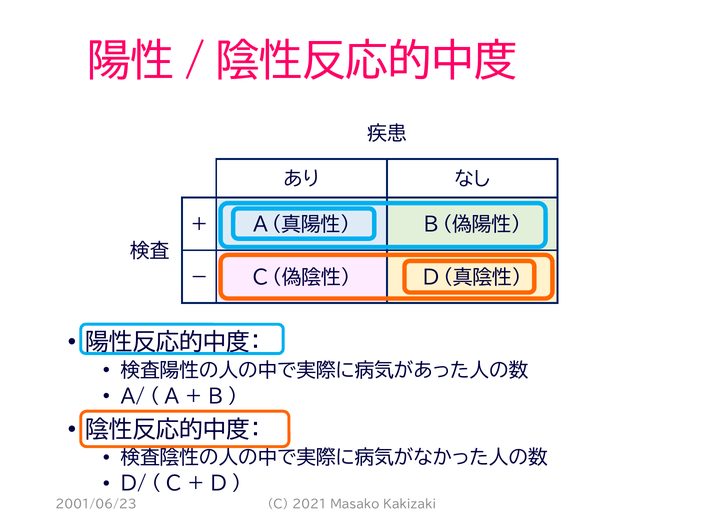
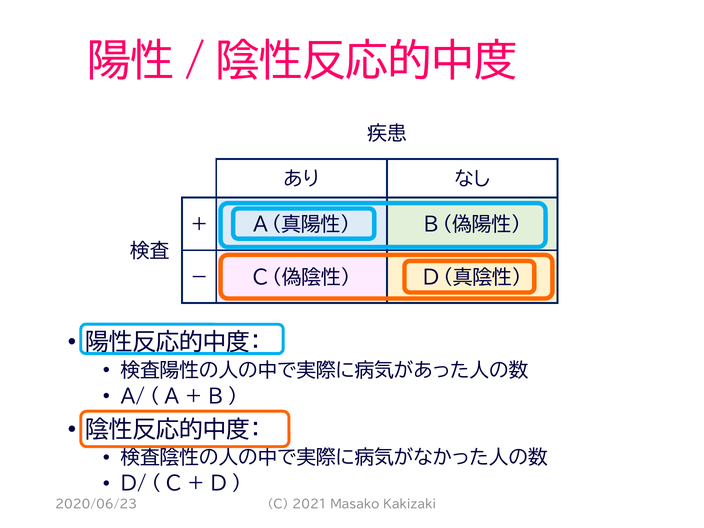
2001/06/23: 2001/06/23 -> 2020/06/23 (96, 504)
